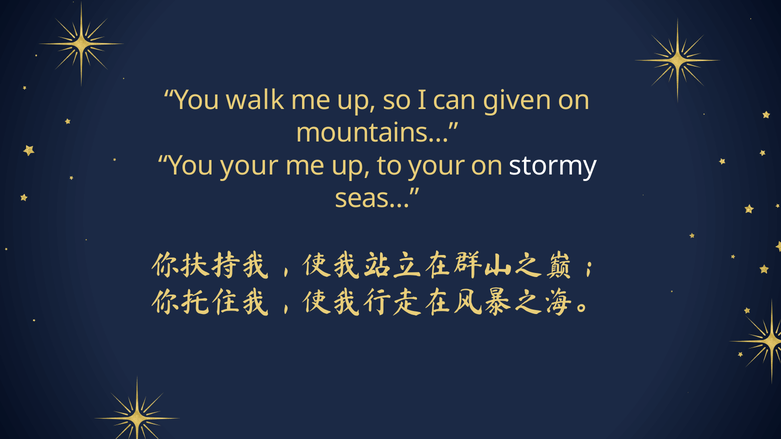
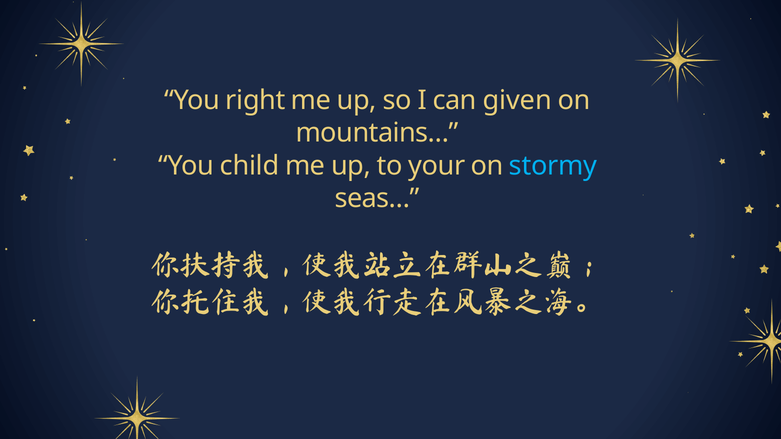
walk: walk -> right (256, 101)
You your: your -> child (250, 166)
stormy colour: white -> light blue (553, 166)
